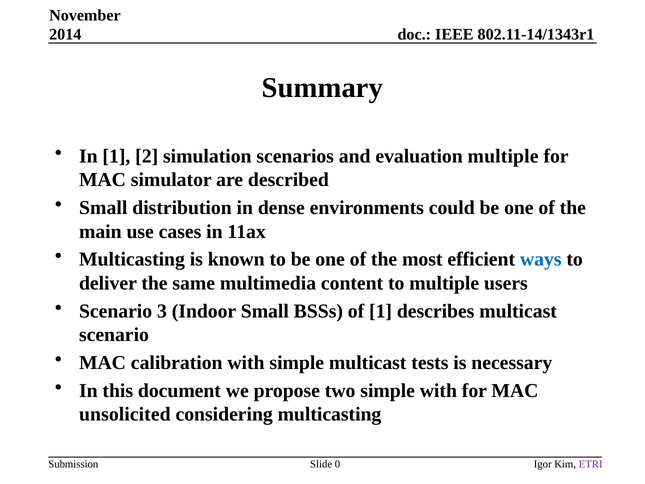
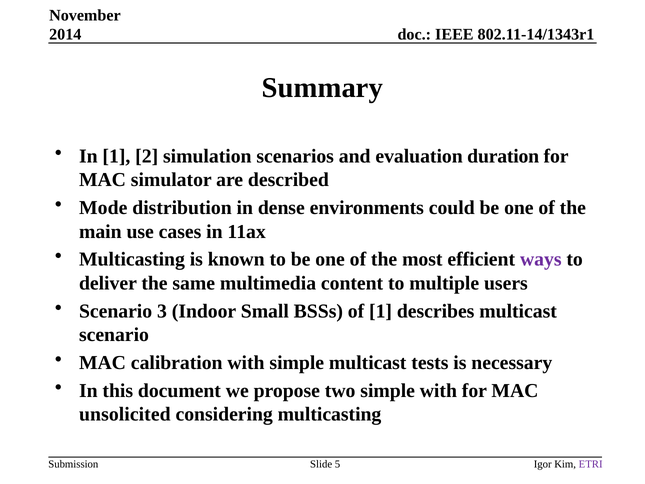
evaluation multiple: multiple -> duration (503, 156)
Small: Small -> Mode (103, 208)
ways colour: blue -> purple (541, 259)
0: 0 -> 5 (338, 464)
